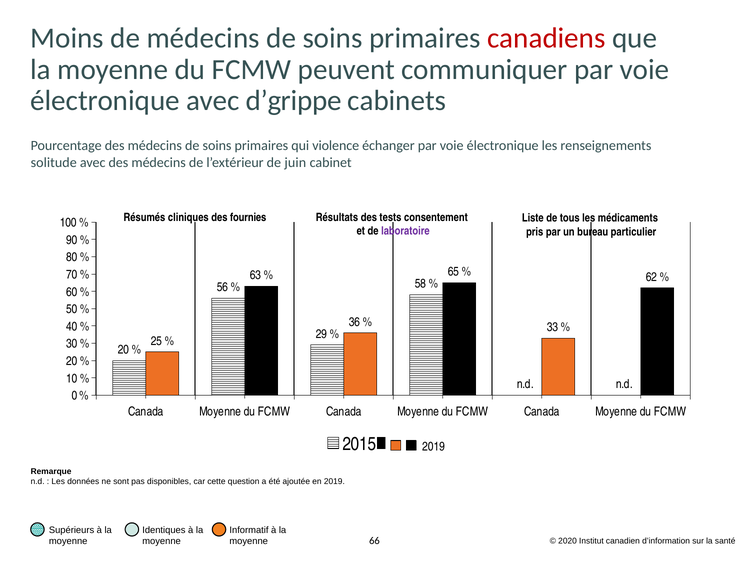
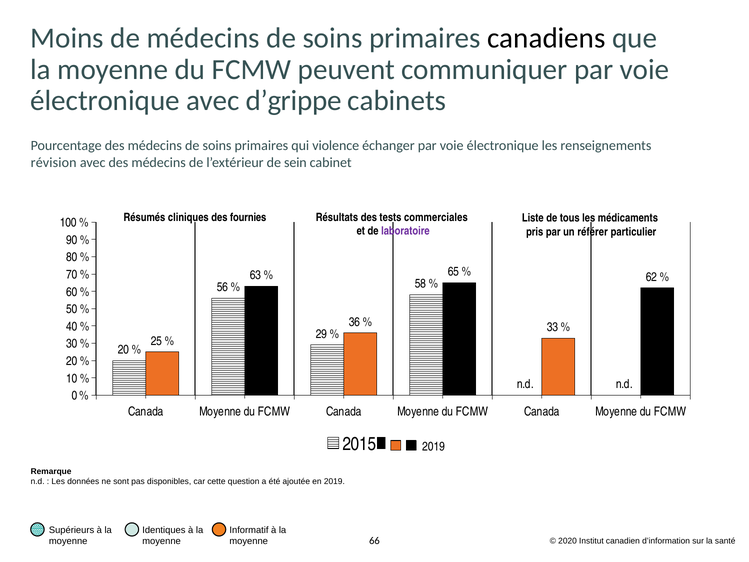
canadiens colour: red -> black (546, 38)
solitude: solitude -> révision (54, 162)
juin: juin -> sein (295, 162)
consentement: consentement -> commerciales (436, 217)
bureau: bureau -> référer (593, 232)
